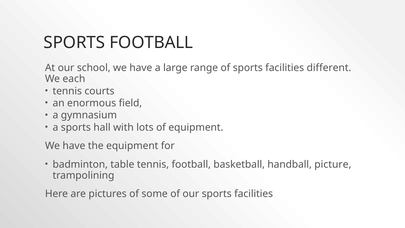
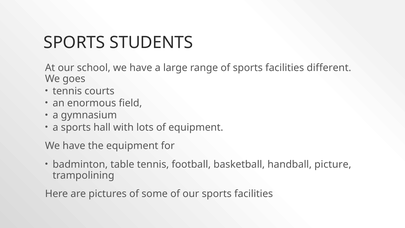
SPORTS FOOTBALL: FOOTBALL -> STUDENTS (151, 42)
each: each -> goes (74, 79)
